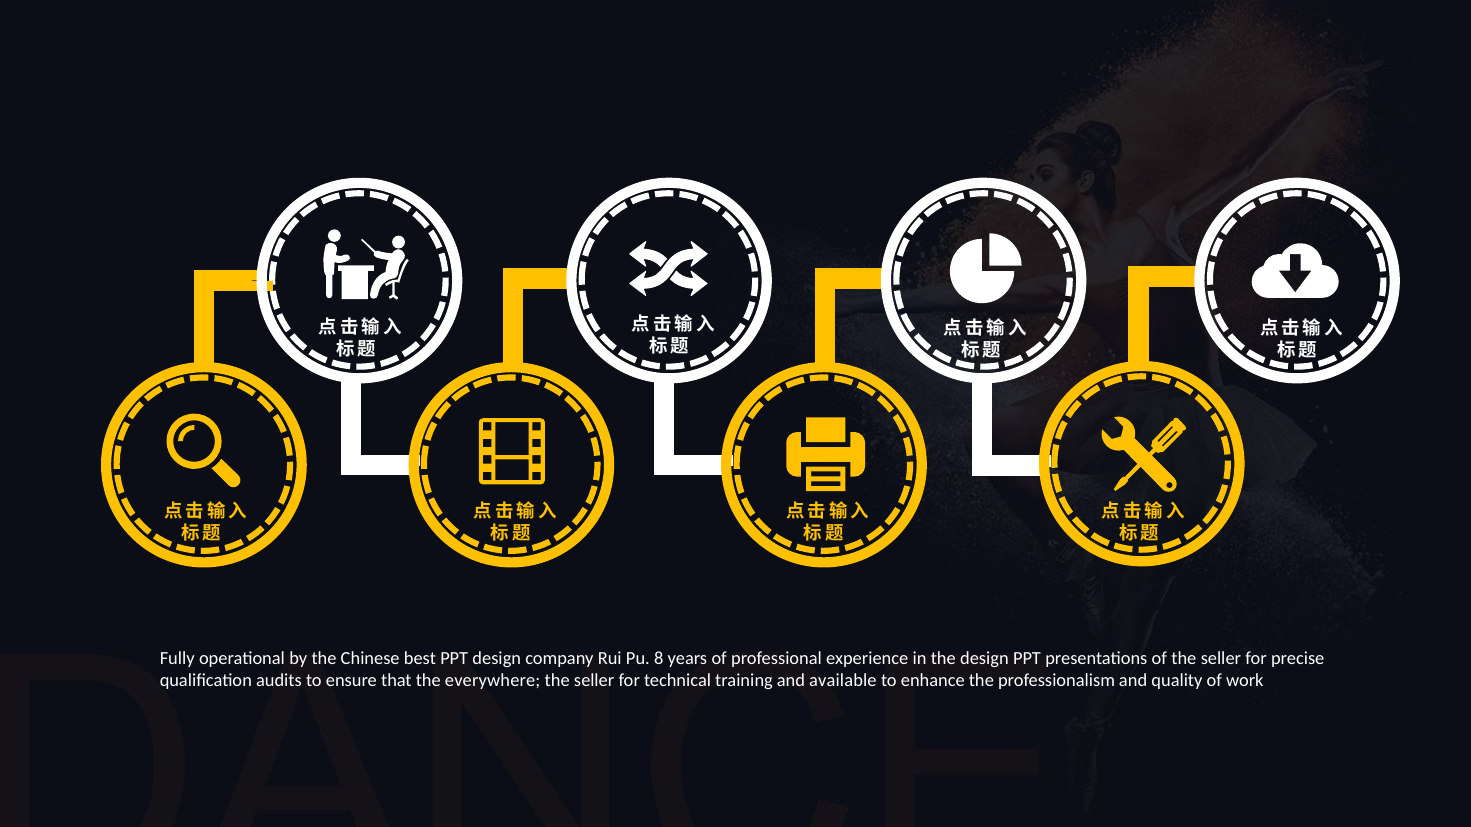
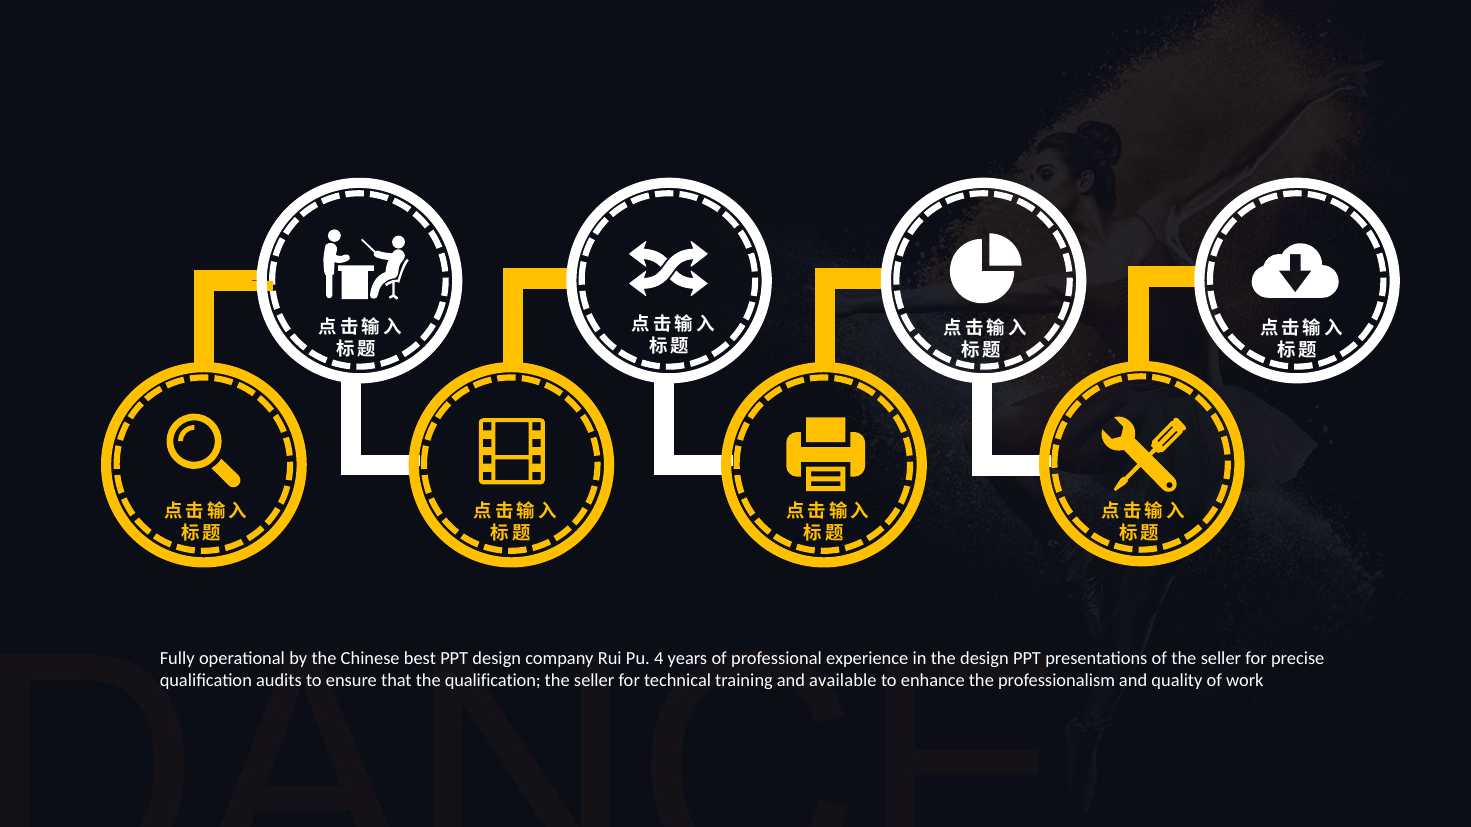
8: 8 -> 4 (659, 658)
the everywhere: everywhere -> qualification (493, 681)
